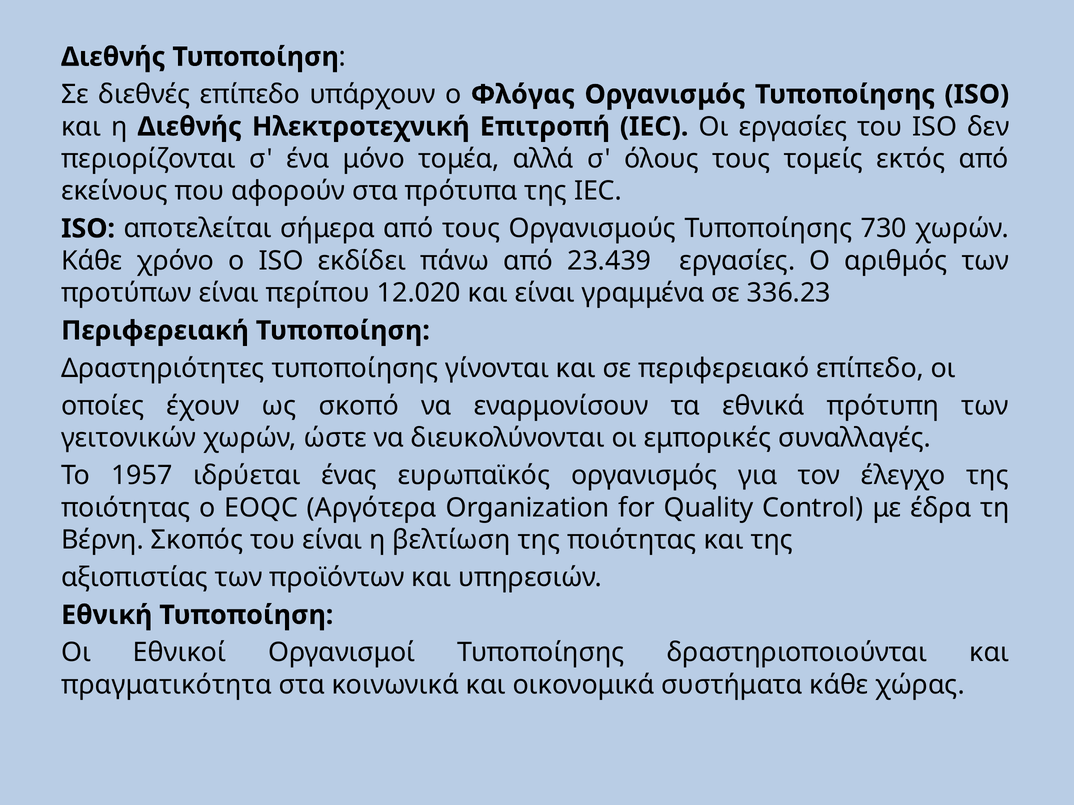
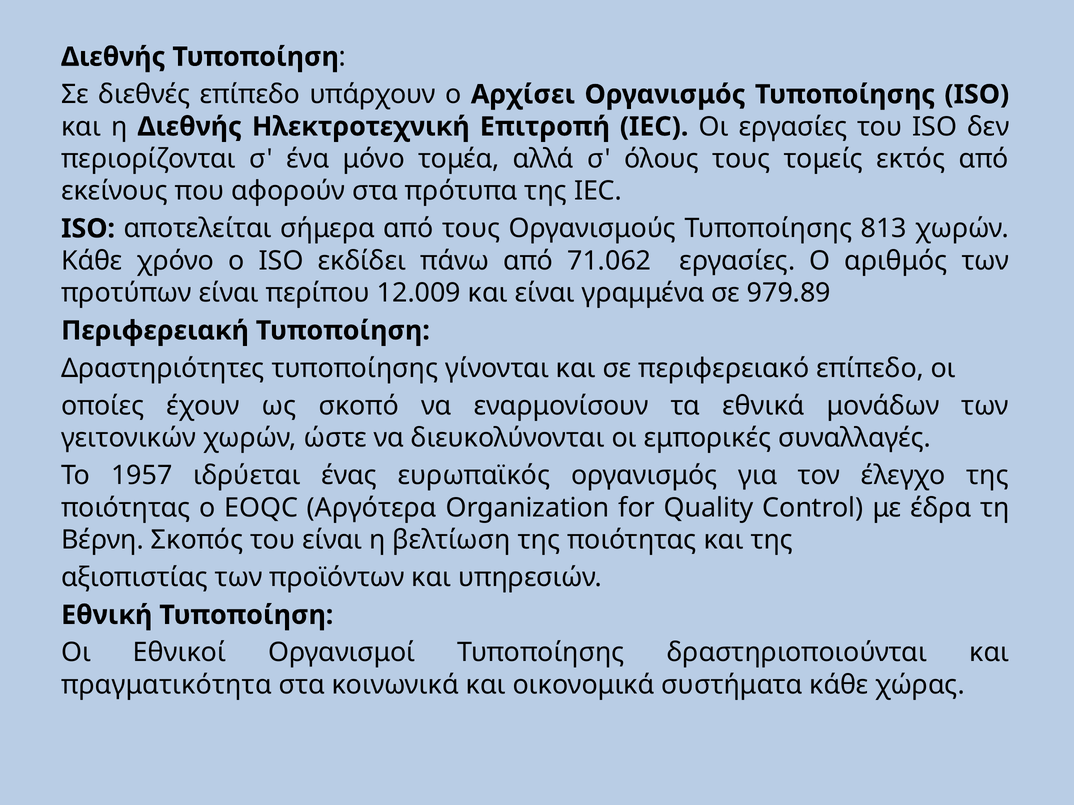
Φλόγας: Φλόγας -> Αρχίσει (523, 95)
730: 730 -> 813 (884, 229)
23.439: 23.439 -> 71.062 (609, 261)
12.020: 12.020 -> 12.009 (419, 293)
336.23: 336.23 -> 979.89 (789, 293)
πρότυπη: πρότυπη -> μονάδων (883, 406)
